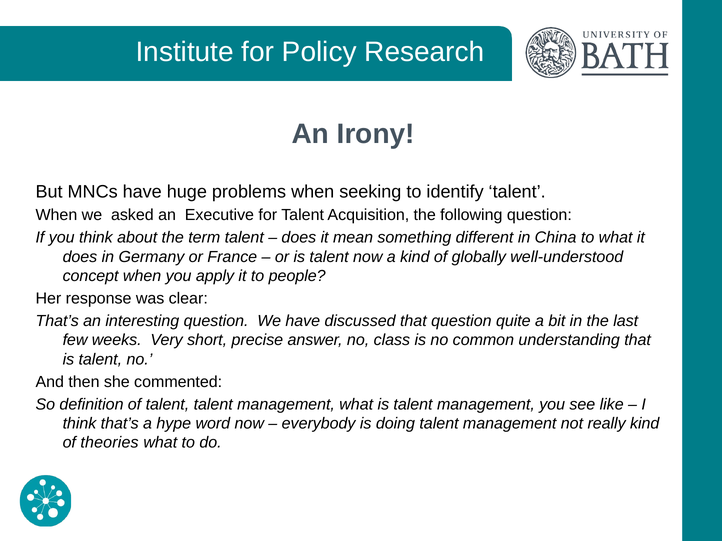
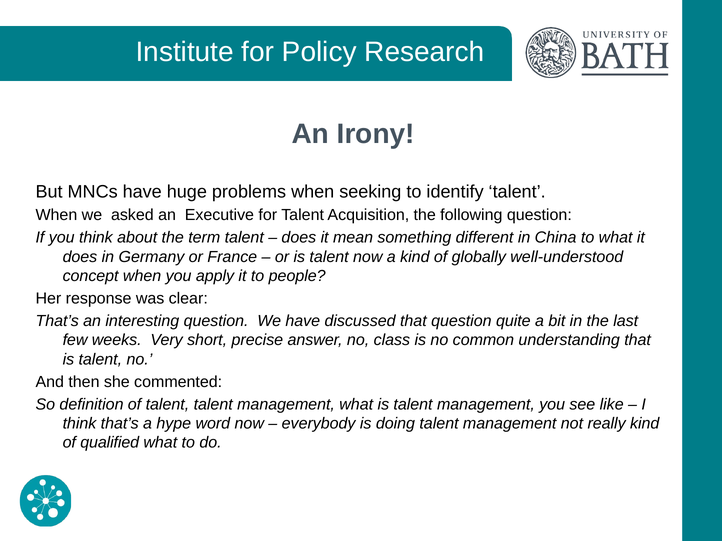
theories: theories -> qualified (110, 443)
